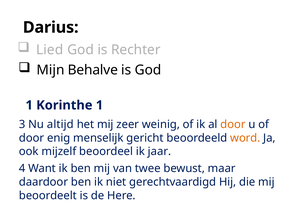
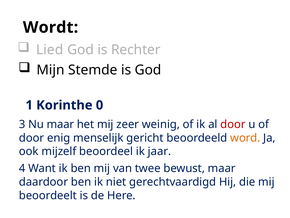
Darius: Darius -> Wordt (51, 27)
Behalve: Behalve -> Stemde (93, 70)
Korinthe 1: 1 -> 0 (100, 105)
Nu altijd: altijd -> maar (60, 124)
door colour: orange -> red (233, 124)
